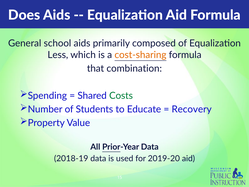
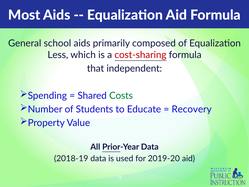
Does: Does -> Most (24, 15)
cost-sharing colour: orange -> red (140, 55)
combination: combination -> independent (134, 68)
